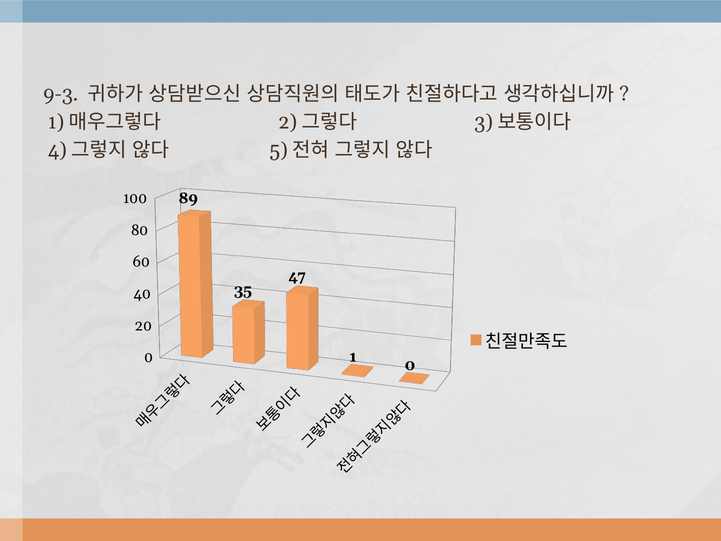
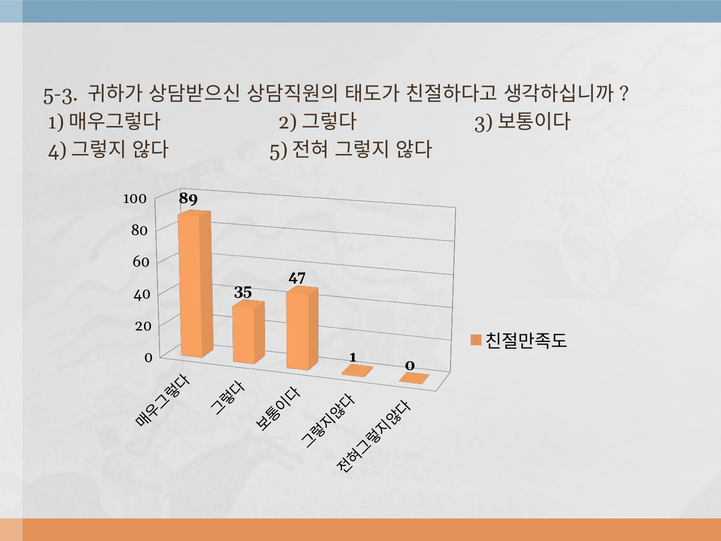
9-3: 9-3 -> 5-3 (61, 94)
